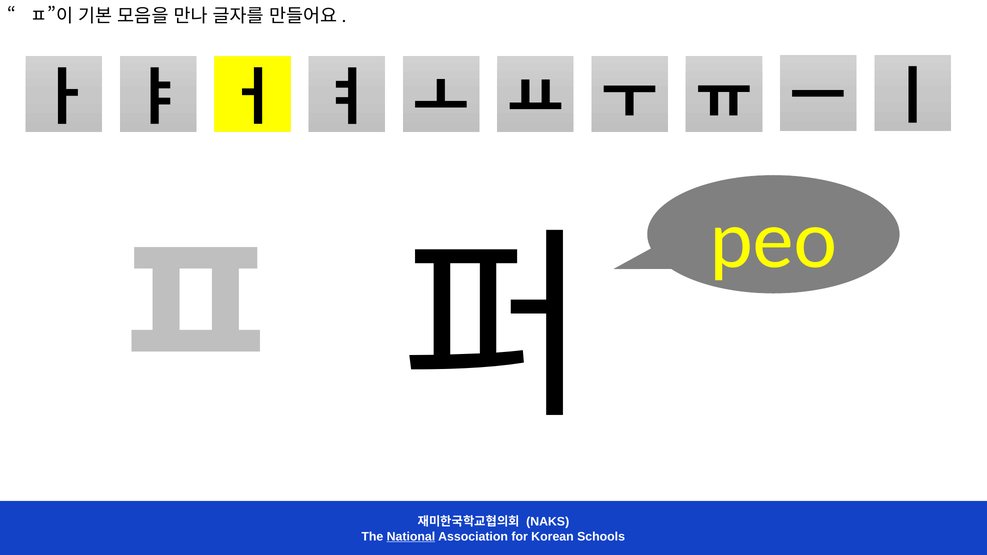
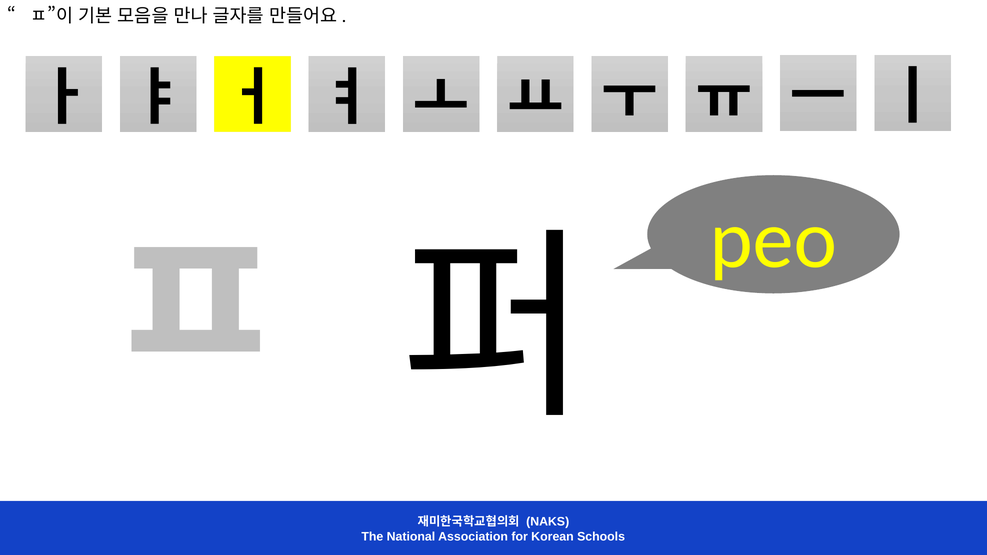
National underline: present -> none (411, 537)
